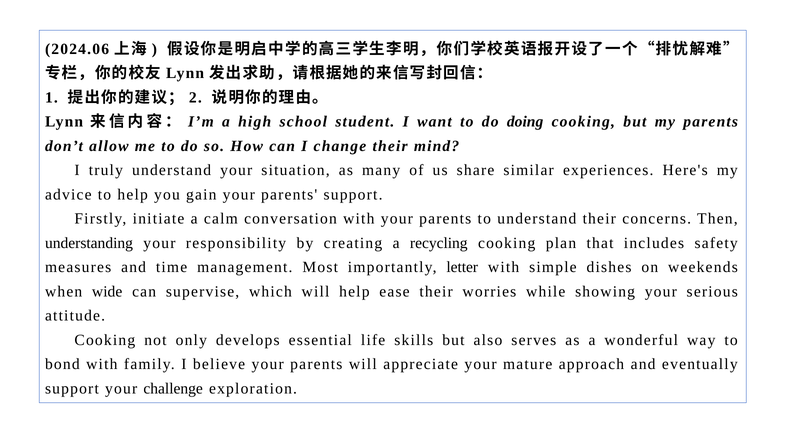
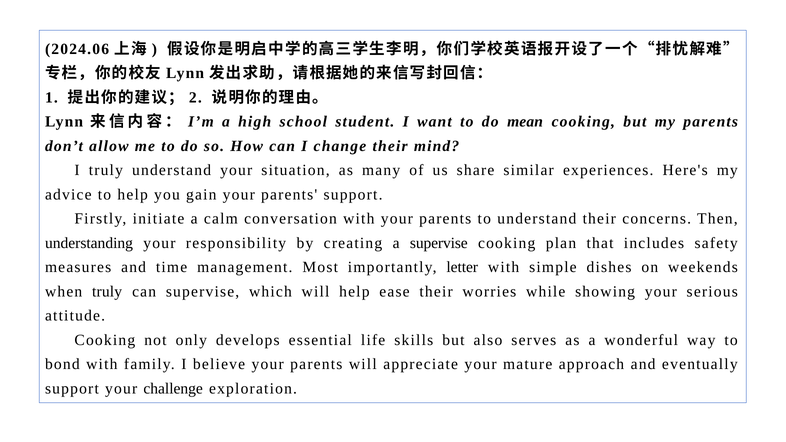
doing: doing -> mean (525, 122)
a recycling: recycling -> supervise (439, 243)
when wide: wide -> truly (107, 292)
